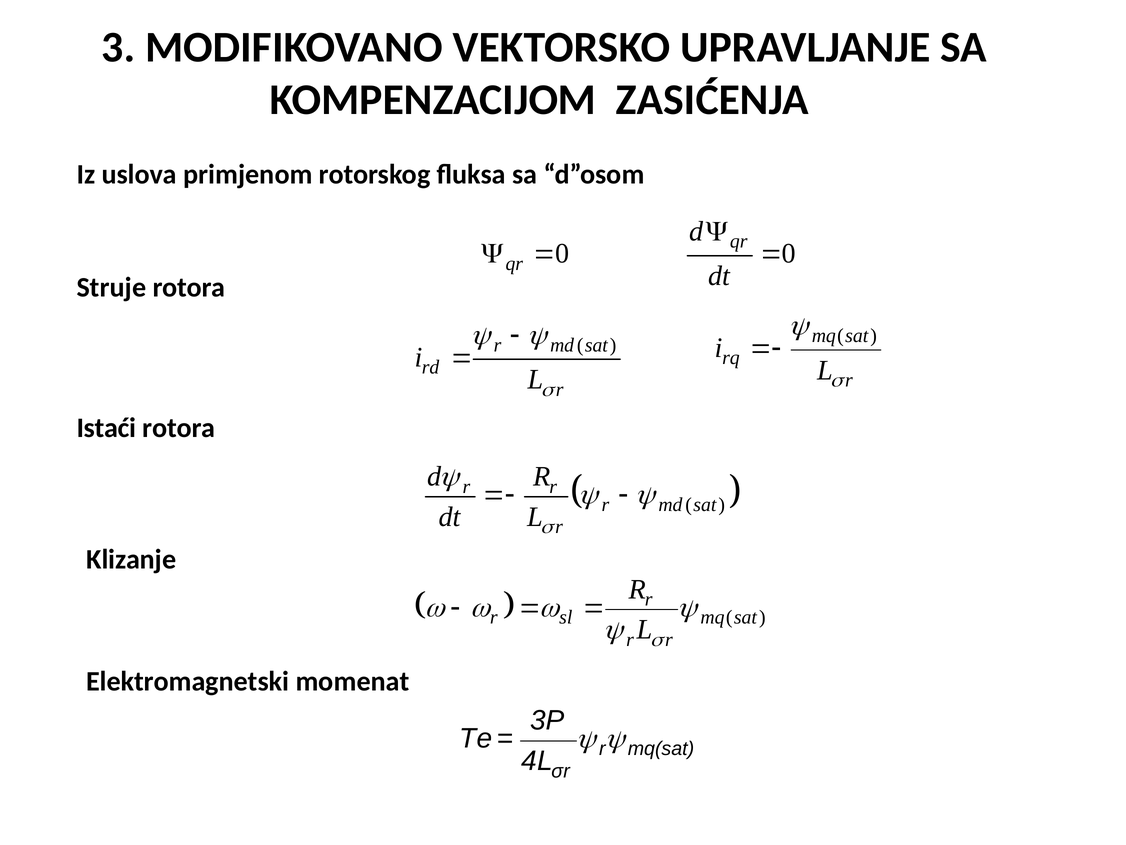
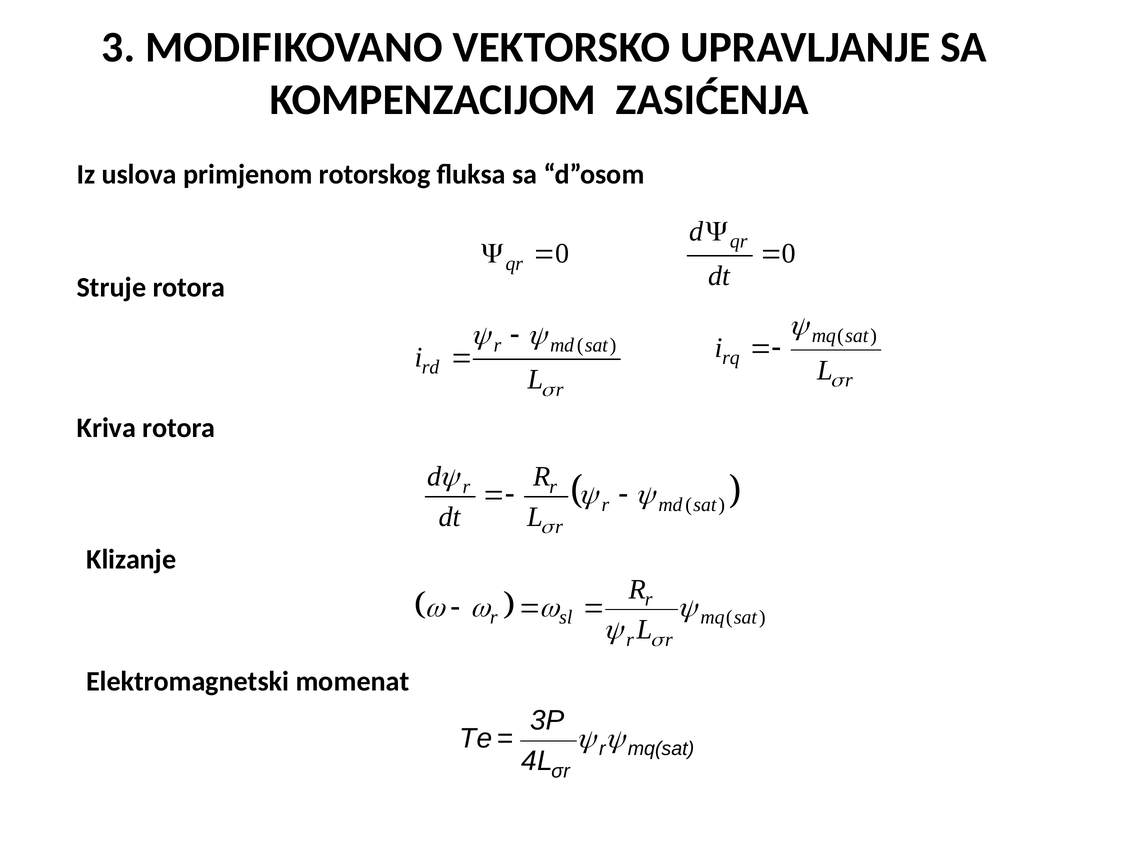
Istaći: Istaći -> Kriva (106, 428)
